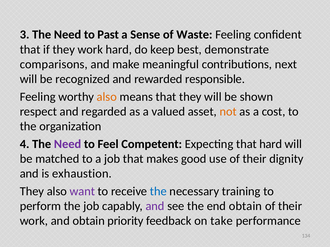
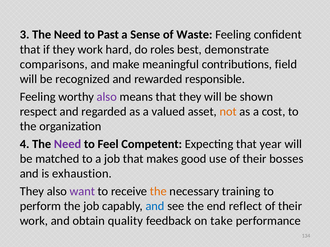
keep: keep -> roles (162, 50)
next: next -> field (286, 64)
also colour: orange -> purple (107, 97)
that hard: hard -> year (271, 144)
dignity: dignity -> bosses (286, 159)
the colour: blue -> orange (158, 192)
and colour: purple -> blue (155, 206)
end obtain: obtain -> reflect (245, 206)
priority: priority -> quality (125, 221)
